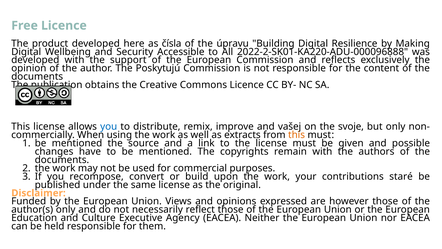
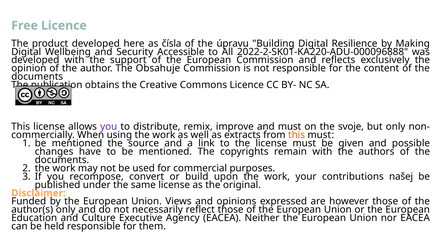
Poskytujú: Poskytujú -> Obsahuje (158, 68)
you colour: blue -> purple (109, 126)
and vašej: vašej -> must (290, 126)
staré: staré -> našej (401, 176)
